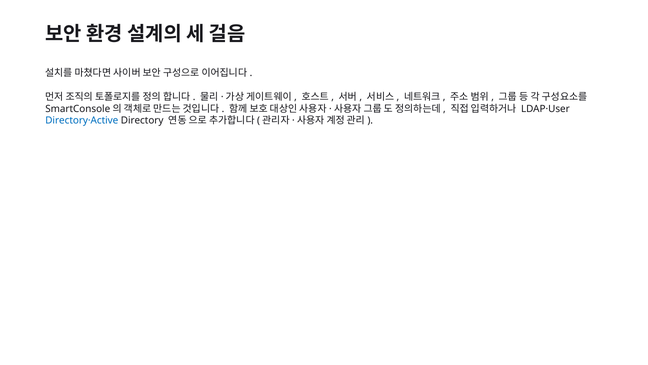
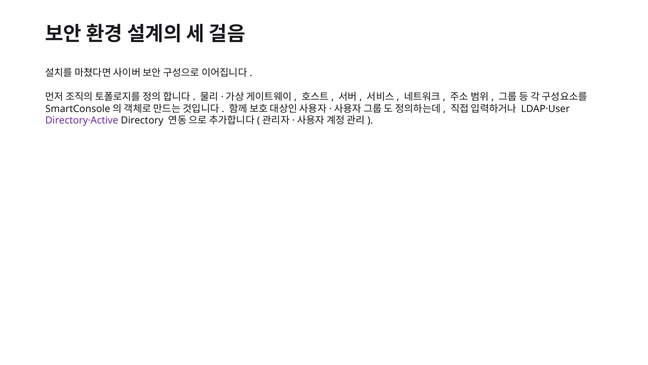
Directory·Active colour: blue -> purple (82, 121)
